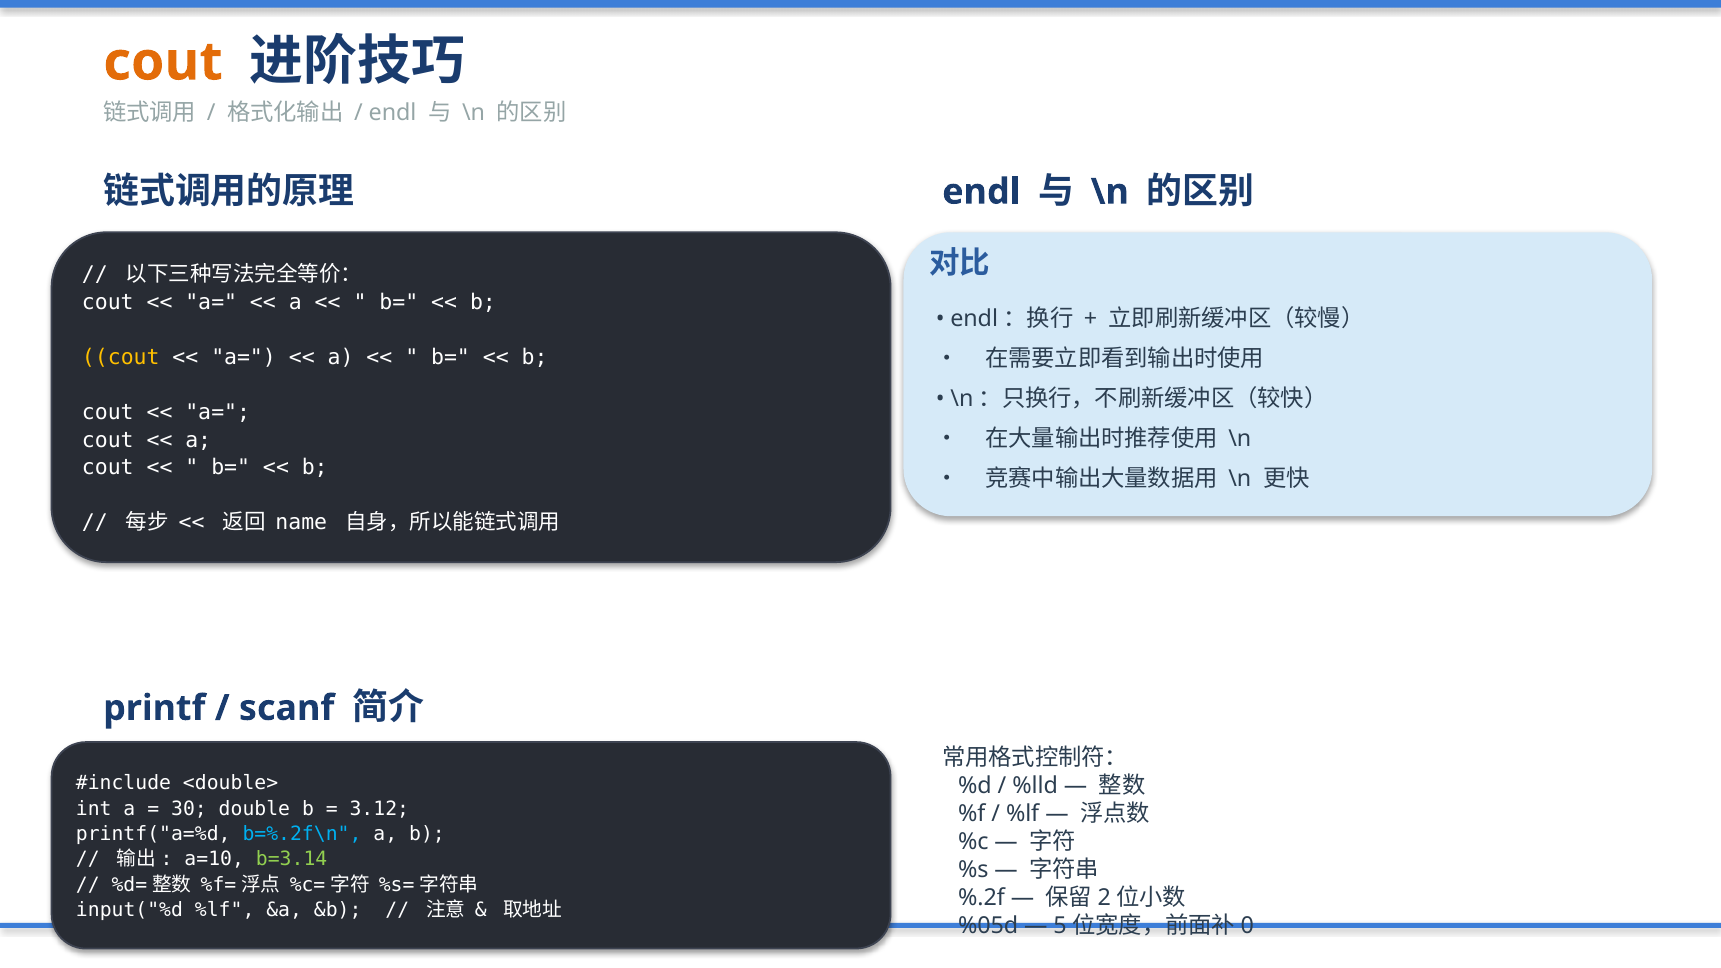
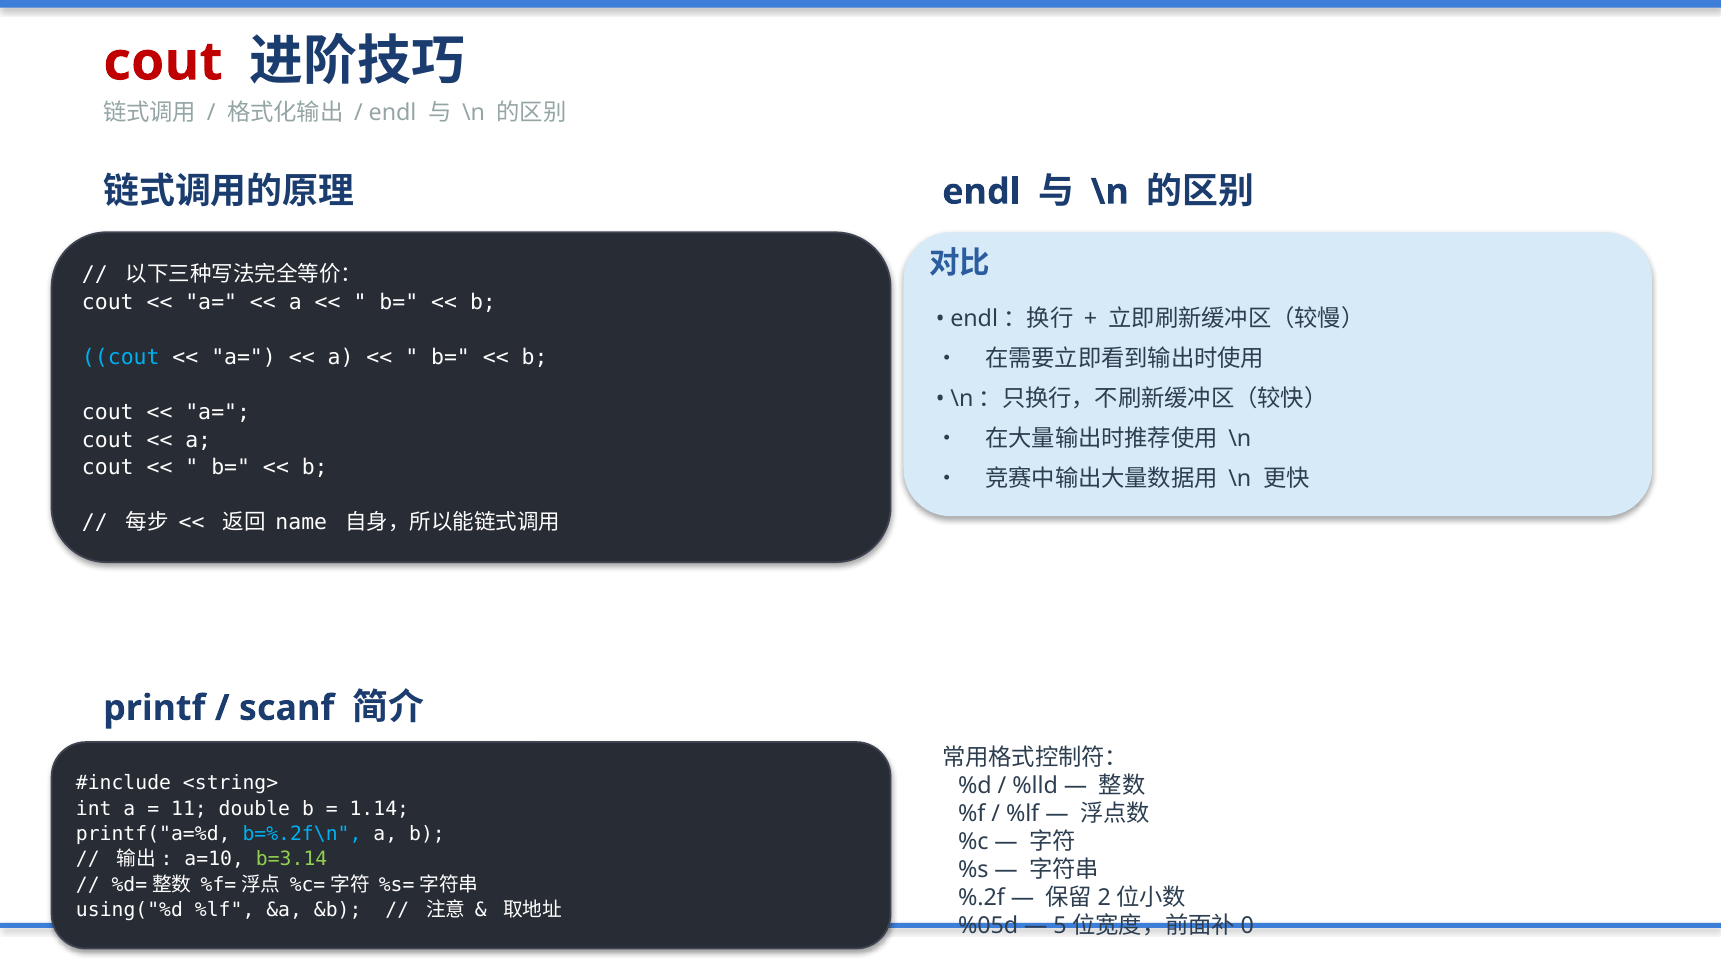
cout colour: orange -> red (163, 62)
cout colour: yellow -> light blue (121, 357)
<double>: <double> -> <string> (231, 783)
30: 30 -> 11 (189, 809)
3.12: 3.12 -> 1.14 (379, 809)
input("%d: input("%d -> using("%d (129, 910)
